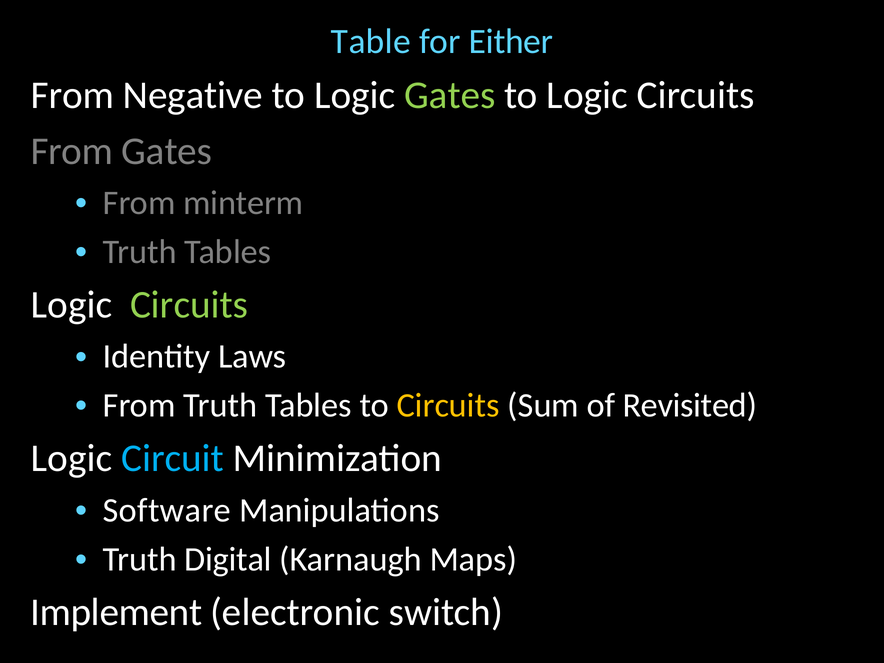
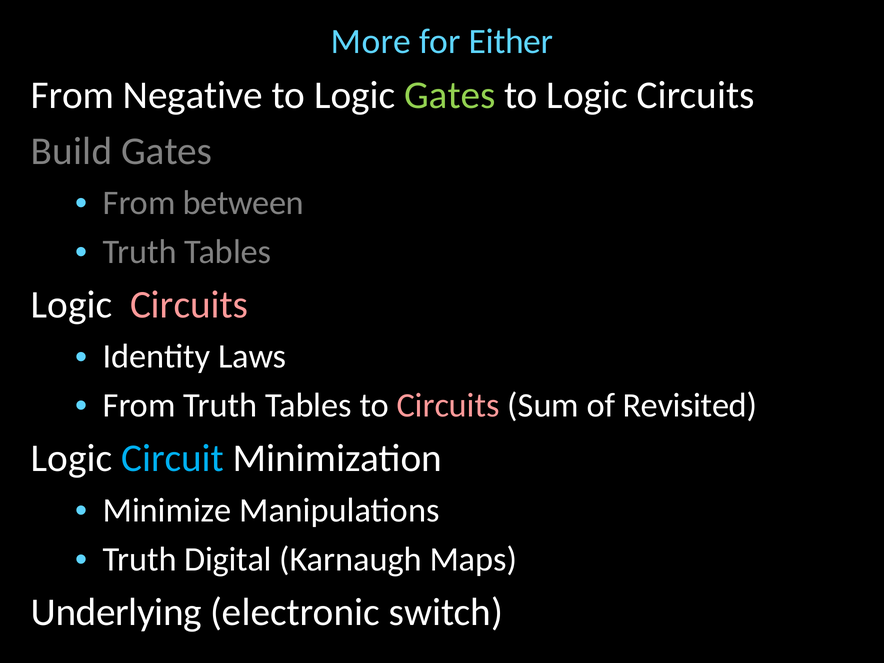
Table: Table -> More (371, 41)
From: From -> Build (72, 151)
minterm: minterm -> between (243, 203)
Circuits colour: light green -> pink (189, 305)
Circuits colour: yellow -> pink (448, 405)
Software: Software -> Minimize (167, 510)
Implement: Implement -> Underlying (116, 612)
